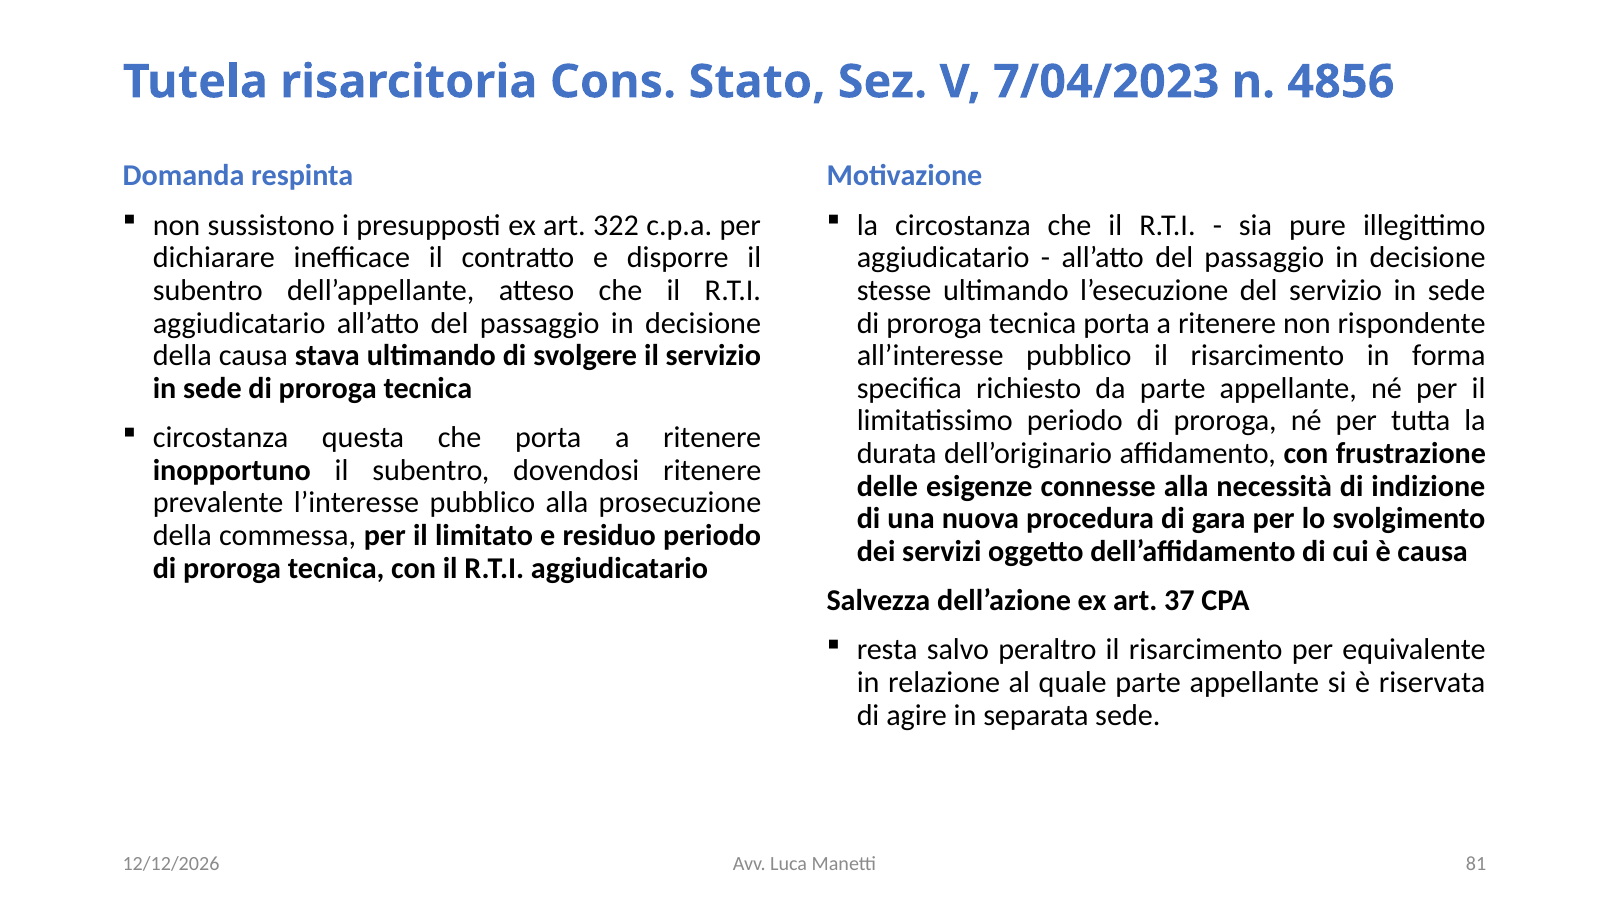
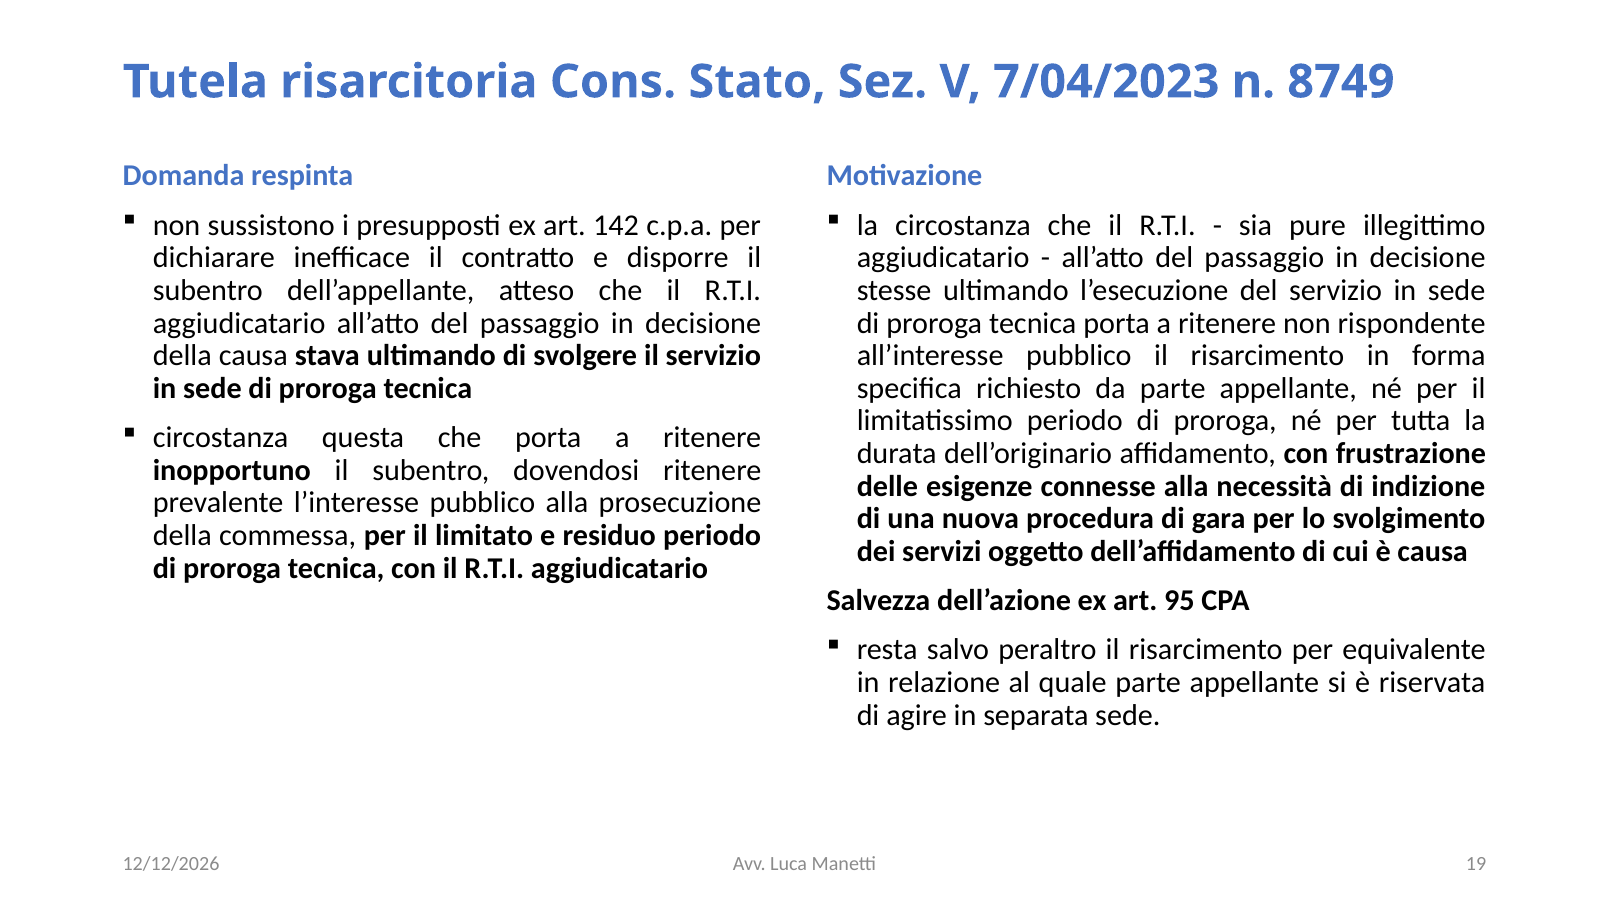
4856: 4856 -> 8749 (1341, 82)
322: 322 -> 142 (616, 225)
37: 37 -> 95 (1179, 601)
81: 81 -> 19 (1476, 864)
